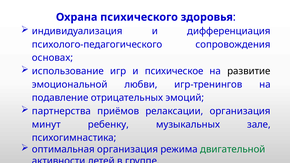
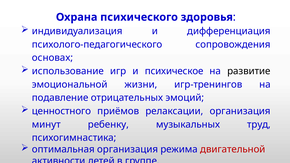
любви: любви -> жизни (141, 84)
партнерства: партнерства -> ценностного (61, 111)
зале: зале -> труд (259, 125)
двигательной colour: green -> red (233, 149)
